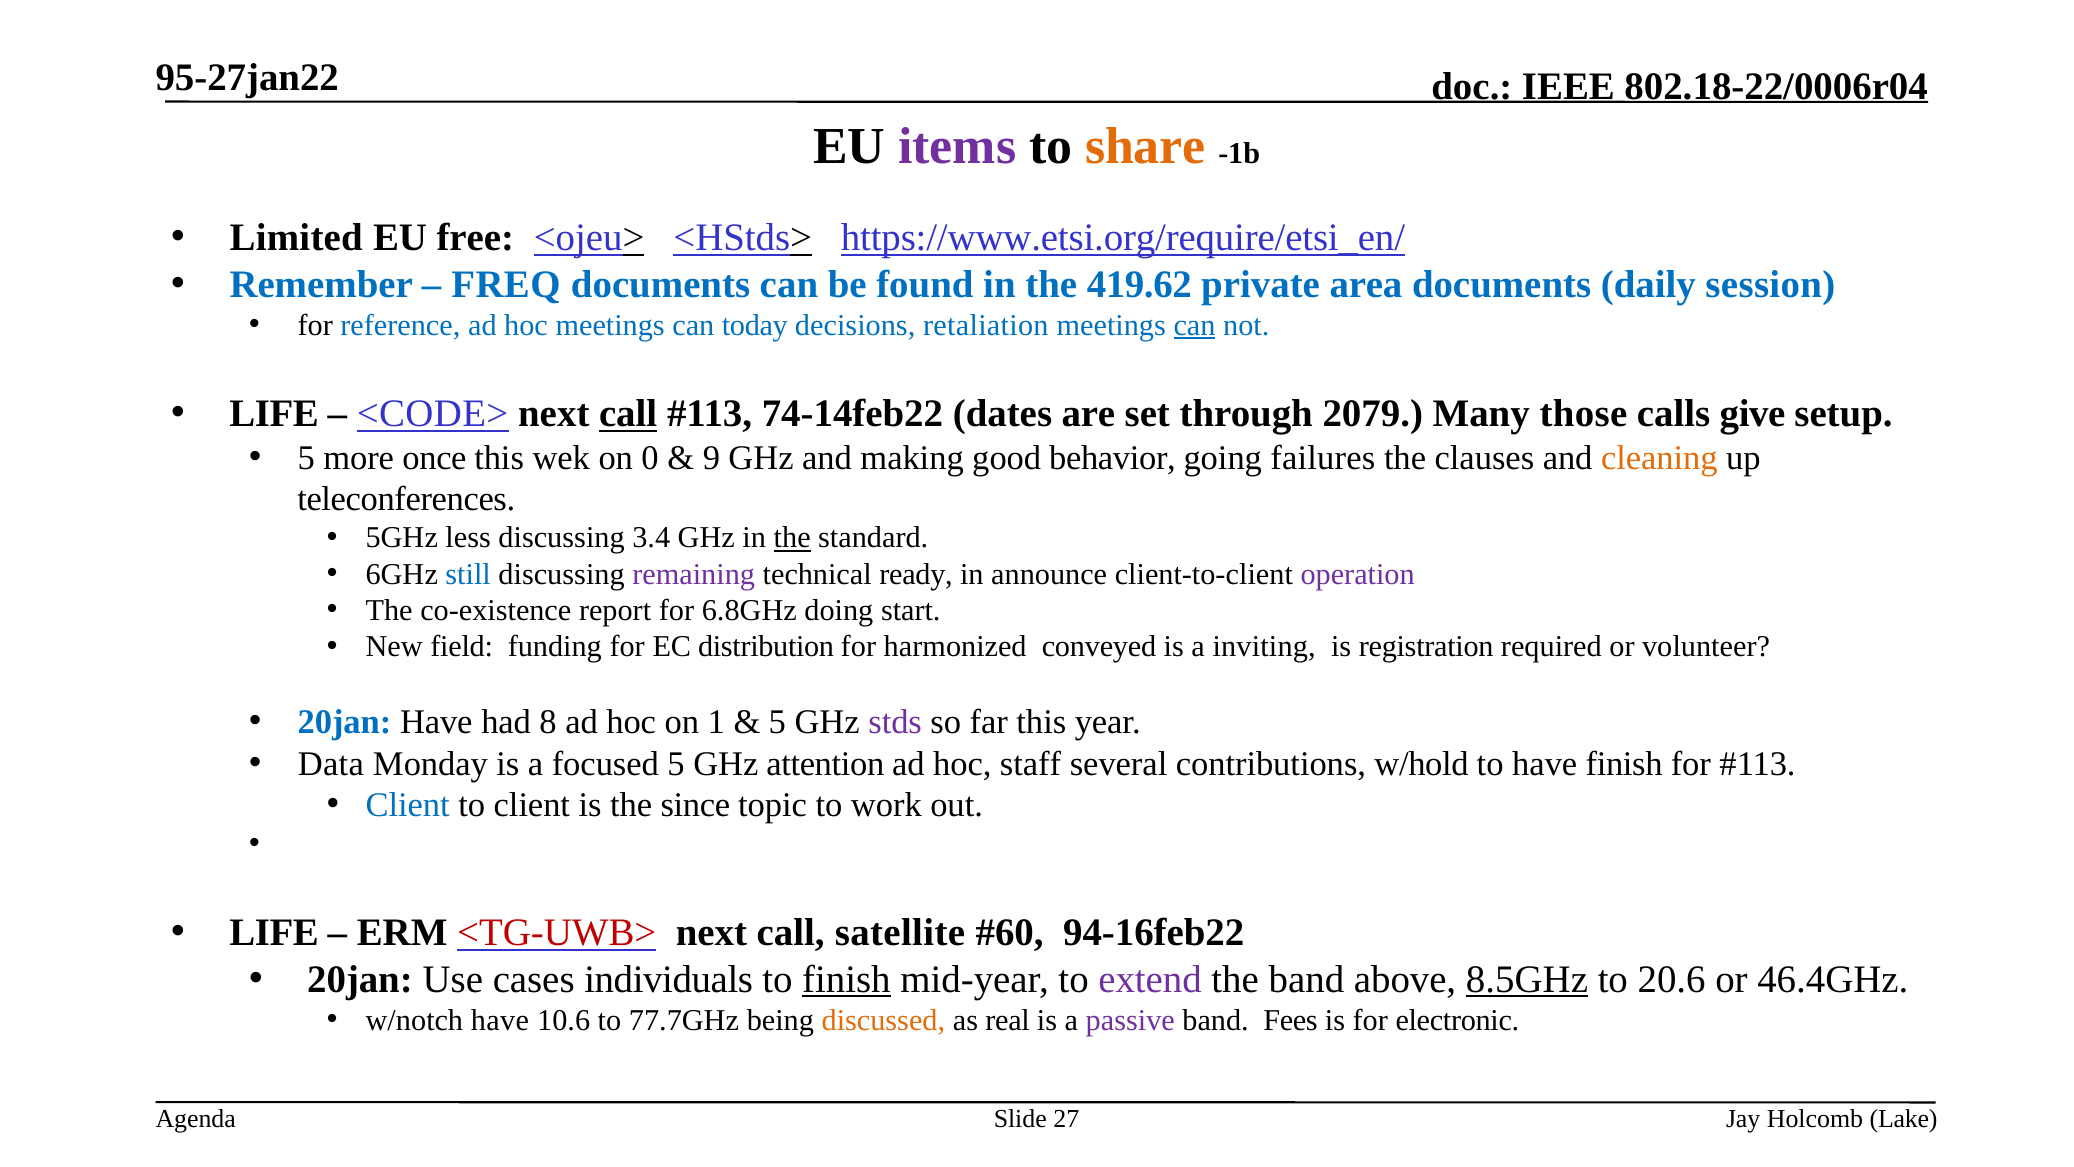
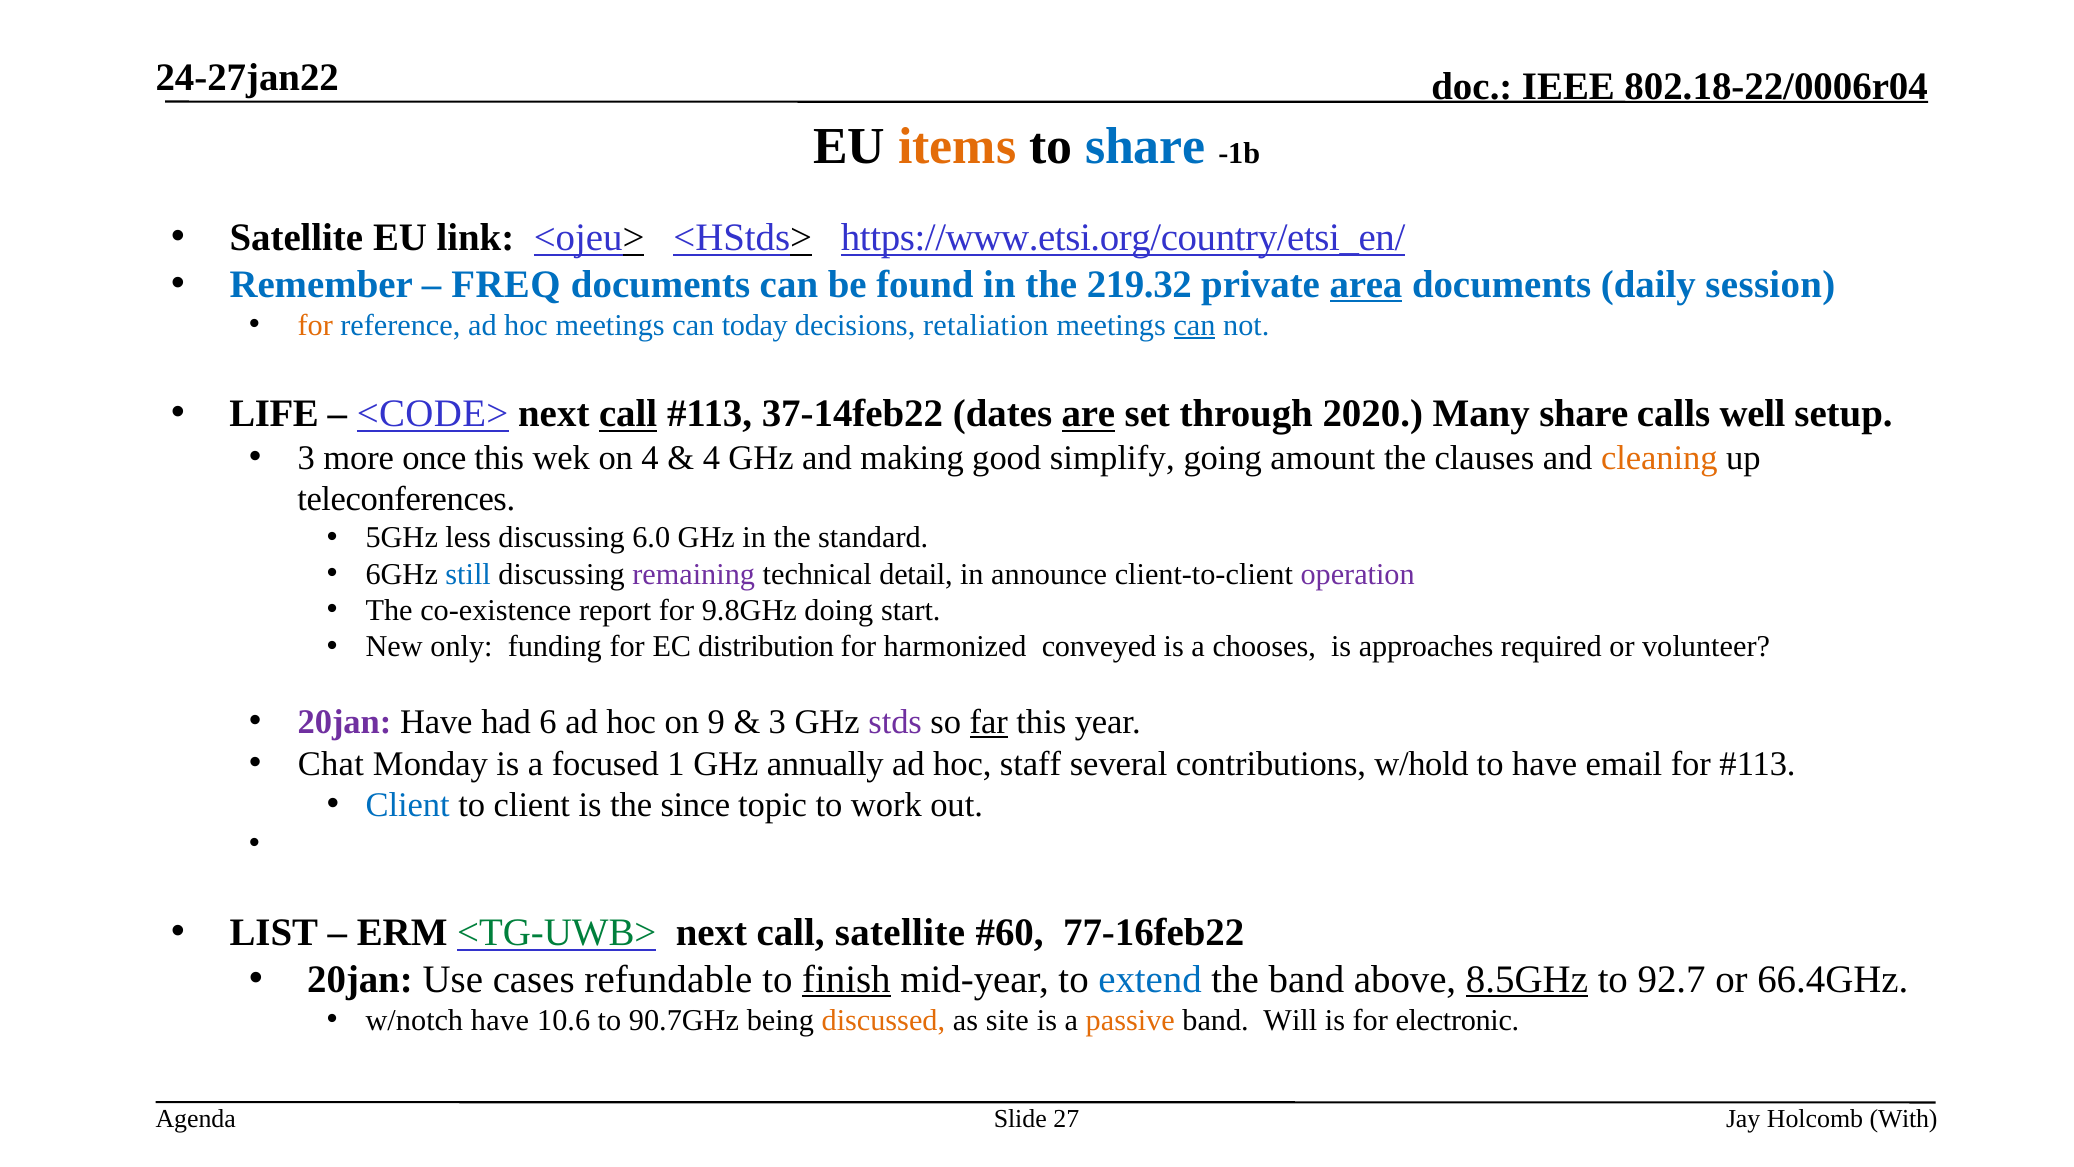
95-27jan22: 95-27jan22 -> 24-27jan22 (247, 78)
items colour: purple -> orange (957, 147)
share colour: orange -> blue (1145, 147)
Limited: Limited -> Satellite (296, 238)
free: free -> link (475, 238)
https://www.etsi.org/require/etsi_en/: https://www.etsi.org/require/etsi_en/ -> https://www.etsi.org/country/etsi_en/ (1123, 238)
419.62: 419.62 -> 219.32 (1139, 284)
area underline: none -> present (1366, 284)
for colour: black -> orange (315, 325)
74-14feb22: 74-14feb22 -> 37-14feb22 (852, 414)
are underline: none -> present (1088, 414)
2079: 2079 -> 2020 (1373, 414)
Many those: those -> share (1584, 414)
give: give -> well (1753, 414)
5: 5 -> 3 (306, 458)
on 0: 0 -> 4 (650, 458)
9: 9 -> 4 (711, 458)
behavior: behavior -> simplify (1112, 458)
failures: failures -> amount (1323, 458)
3.4: 3.4 -> 6.0 (651, 538)
the underline: present -> none (792, 538)
ready: ready -> detail (916, 574)
6.8GHz: 6.8GHz -> 9.8GHz (749, 610)
field: field -> only (462, 647)
inviting: inviting -> chooses (1264, 647)
registration: registration -> approaches (1426, 647)
20jan colour: blue -> purple (344, 722)
8: 8 -> 6 (548, 722)
1: 1 -> 9 (716, 722)
5: 5 -> 3 (777, 722)
far underline: none -> present (989, 722)
Data: Data -> Chat (331, 764)
focused 5: 5 -> 1 (676, 764)
attention: attention -> annually (825, 764)
have finish: finish -> email (1624, 764)
LIFE: LIFE -> LIST (274, 932)
<TG-UWB> colour: red -> green (557, 932)
94-16feb22: 94-16feb22 -> 77-16feb22 (1154, 932)
individuals: individuals -> refundable (668, 979)
extend colour: purple -> blue (1150, 979)
20.6: 20.6 -> 92.7 (1672, 979)
46.4GHz: 46.4GHz -> 66.4GHz (1833, 979)
77.7GHz: 77.7GHz -> 90.7GHz (684, 1020)
real: real -> site (1007, 1020)
passive colour: purple -> orange (1130, 1020)
Fees: Fees -> Will (1290, 1020)
Lake: Lake -> With (1904, 1119)
